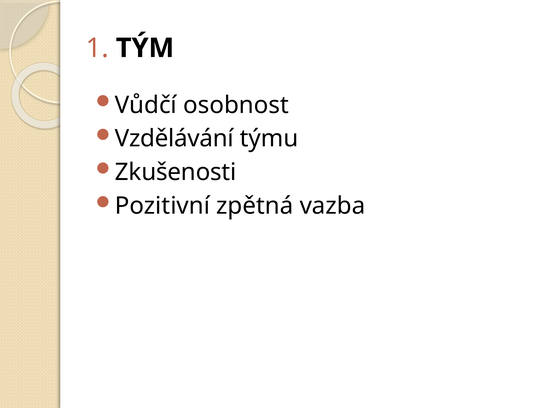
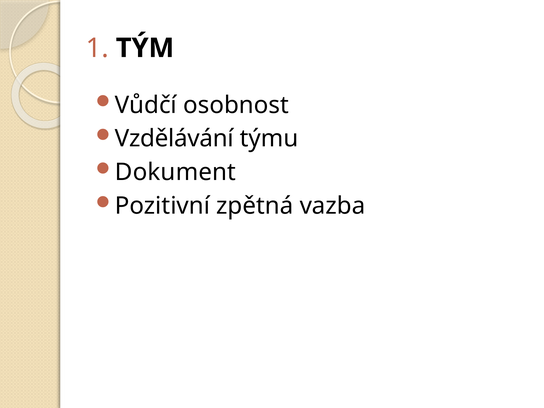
Zkušenosti: Zkušenosti -> Dokument (176, 172)
